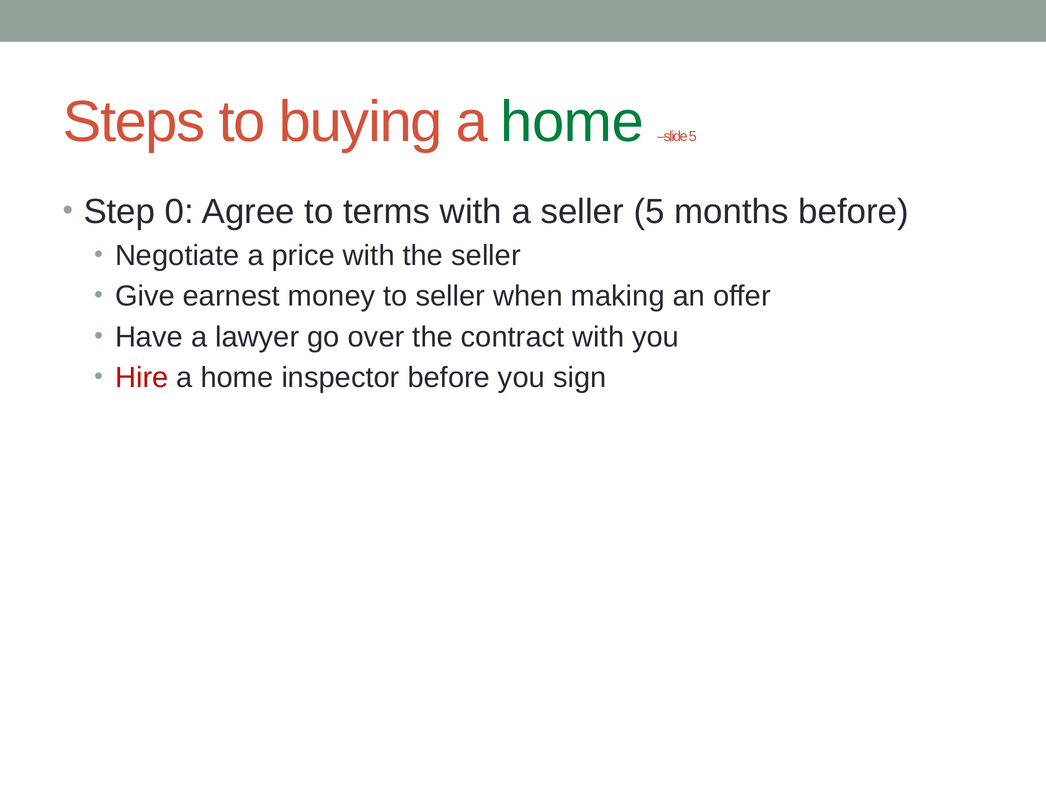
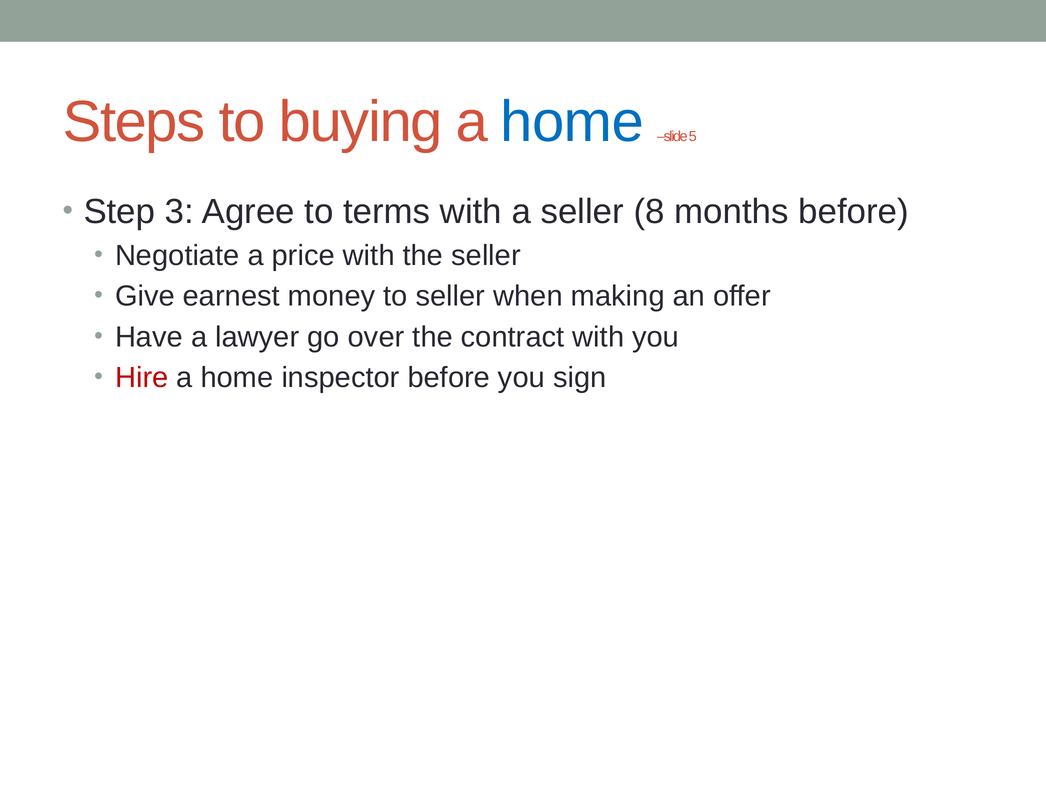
home colour: green -> blue (572, 122)
0: 0 -> 3 (179, 212)
seller 5: 5 -> 8 (649, 212)
